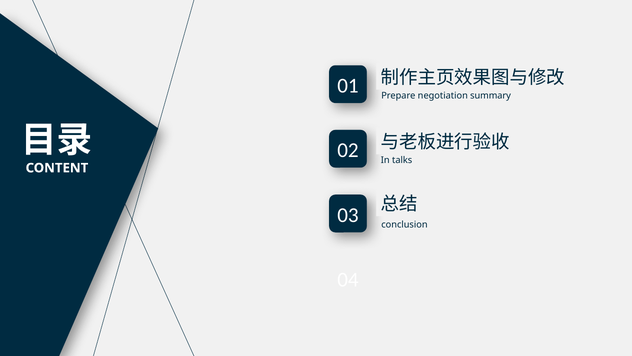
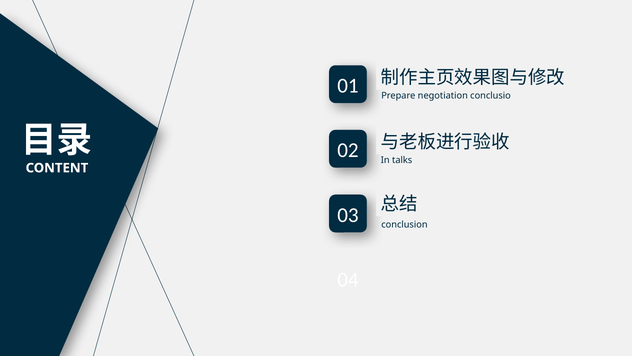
summary: summary -> conclusio (491, 95)
